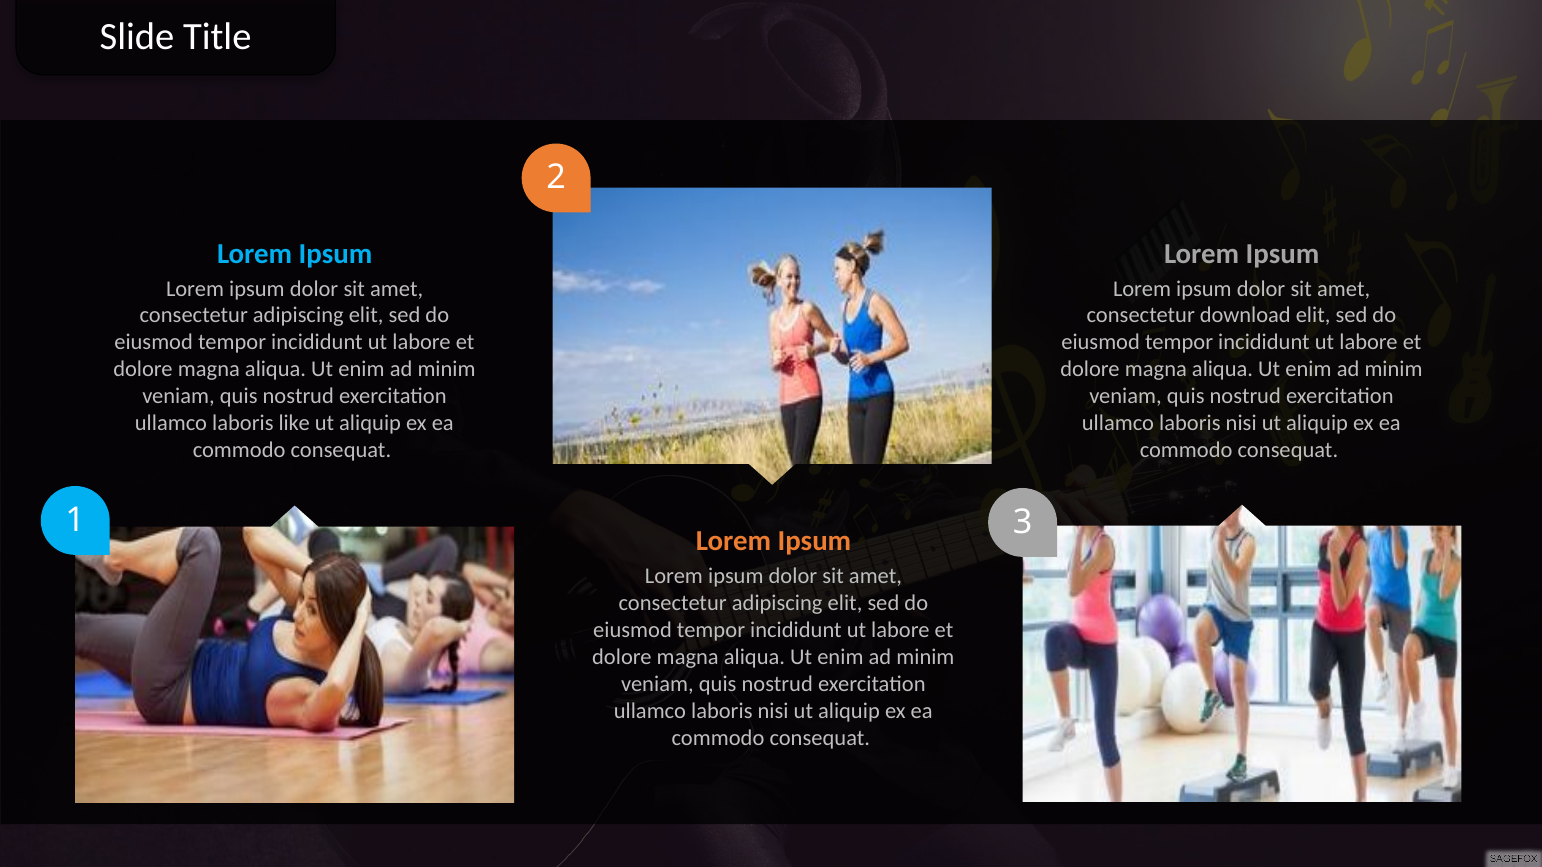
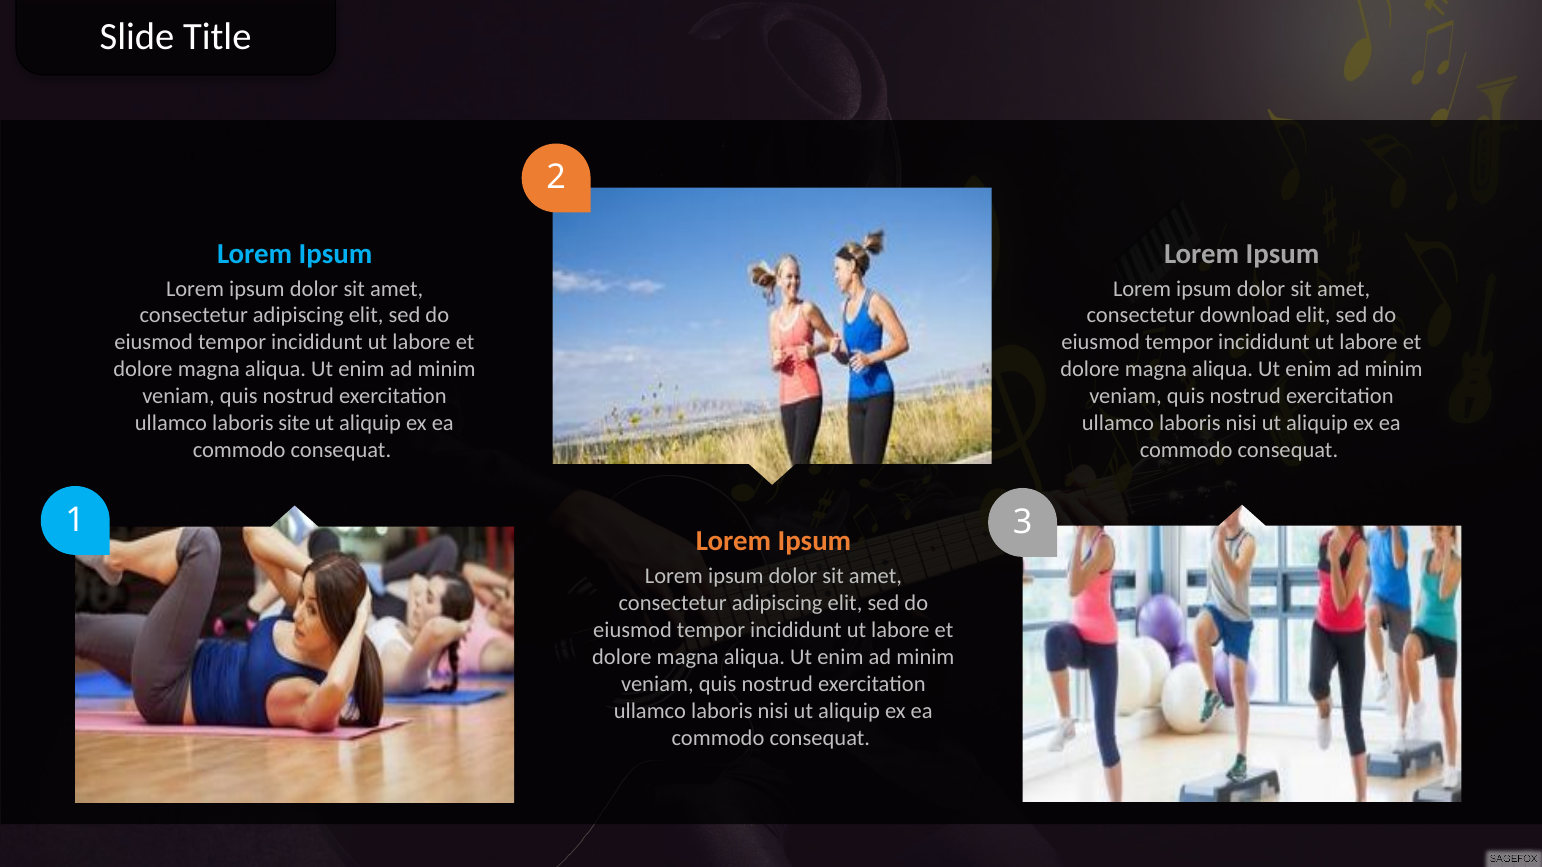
like: like -> site (294, 424)
